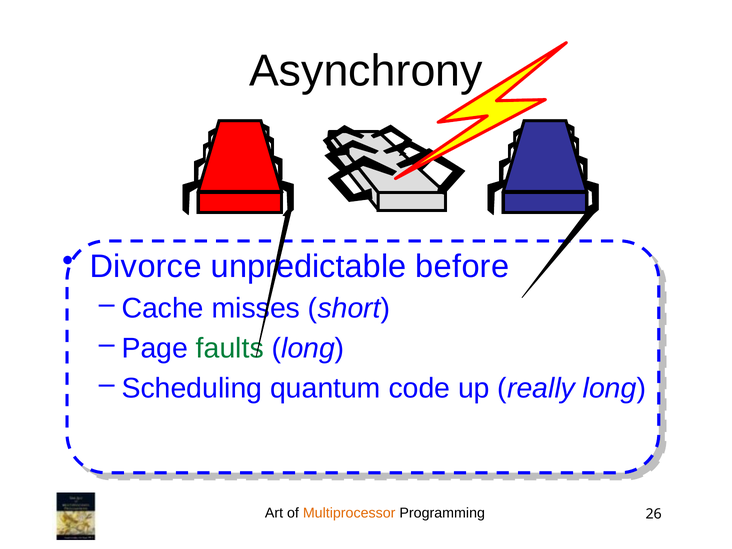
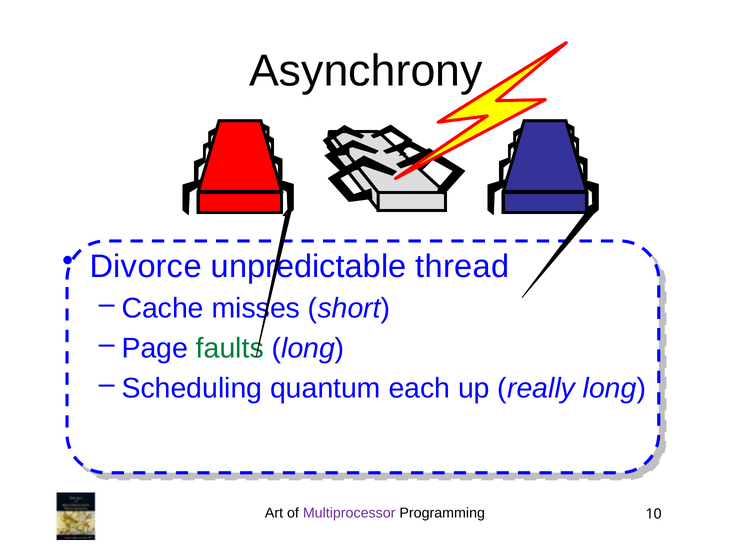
before: before -> thread (462, 266)
code: code -> each (419, 388)
Multiprocessor colour: orange -> purple (349, 513)
26: 26 -> 10 (654, 514)
